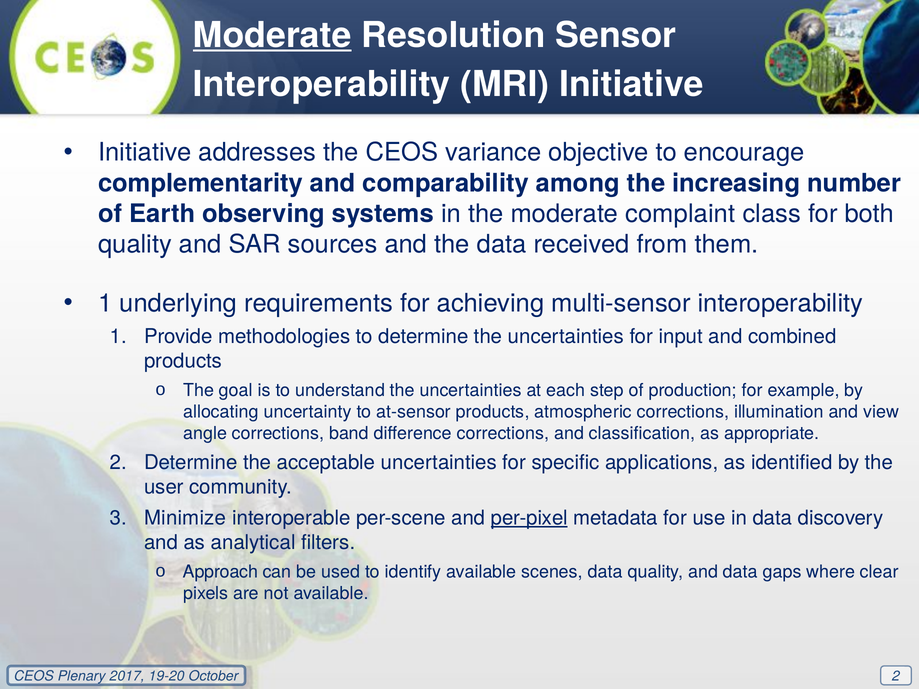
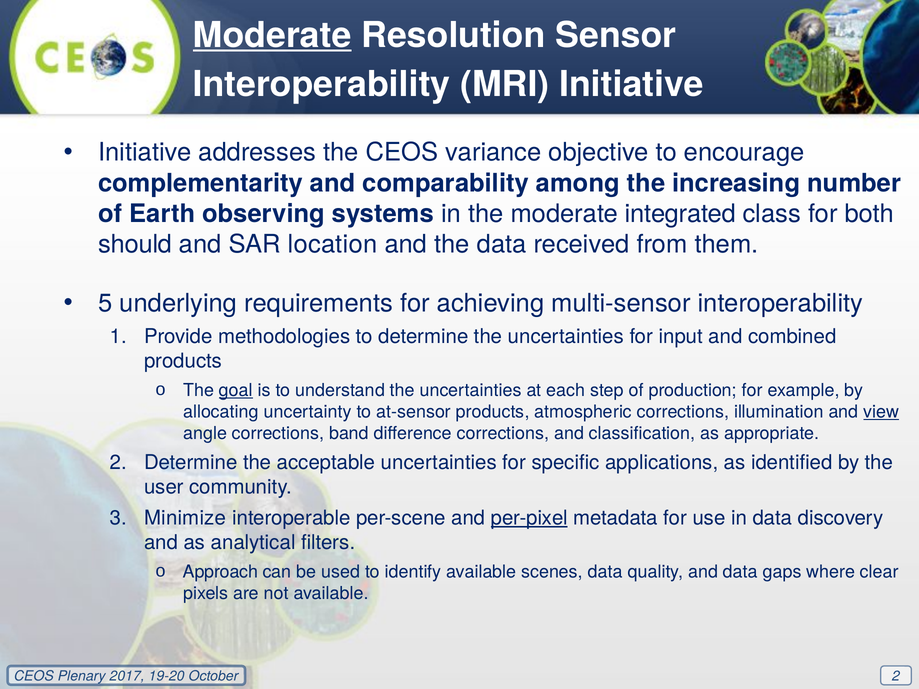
complaint: complaint -> integrated (680, 214)
quality: quality -> should (135, 245)
sources: sources -> location (333, 245)
1: 1 -> 5 (105, 303)
goal underline: none -> present (236, 390)
view underline: none -> present (881, 412)
